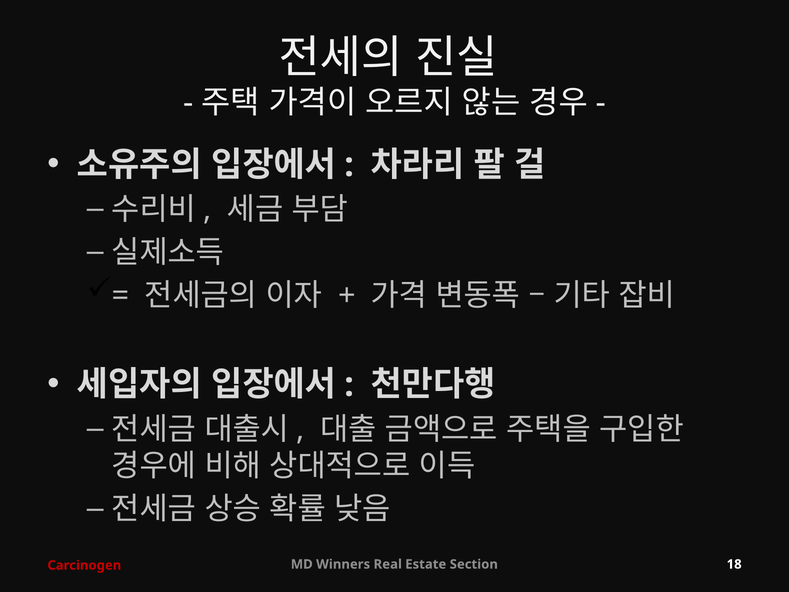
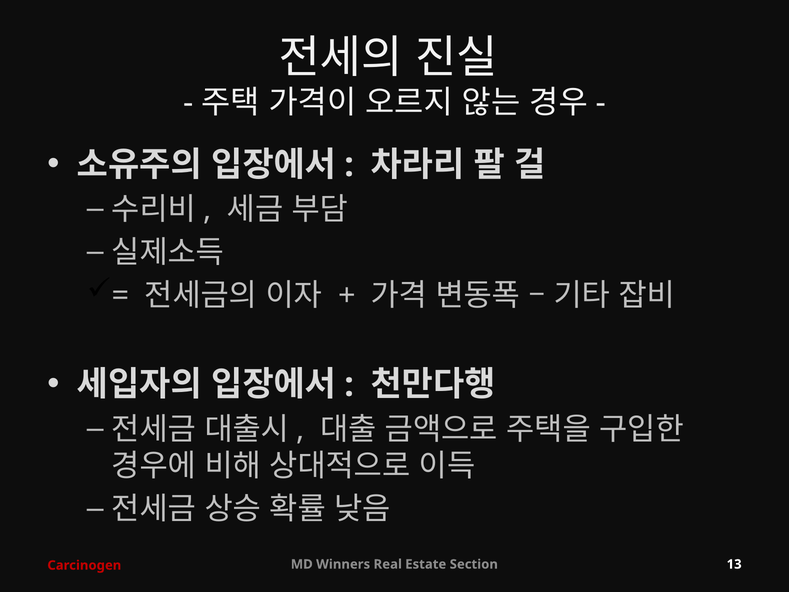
18: 18 -> 13 (734, 564)
